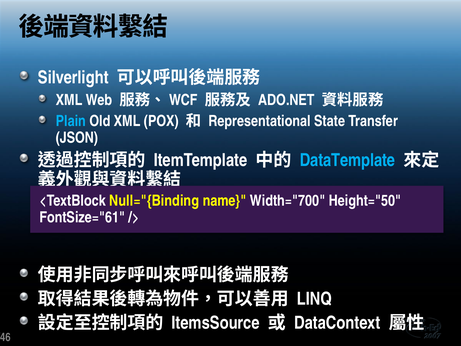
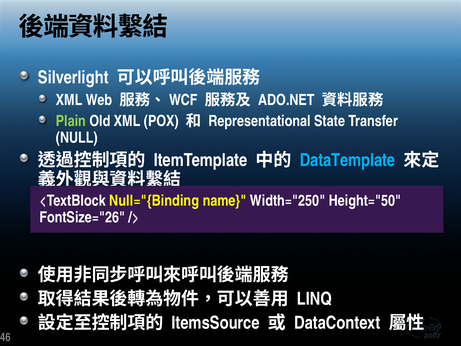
Plain colour: light blue -> light green (71, 121)
JSON: JSON -> NULL (77, 138)
Width="700: Width="700 -> Width="250 (288, 201)
FontSize="61: FontSize="61 -> FontSize="26 (82, 217)
